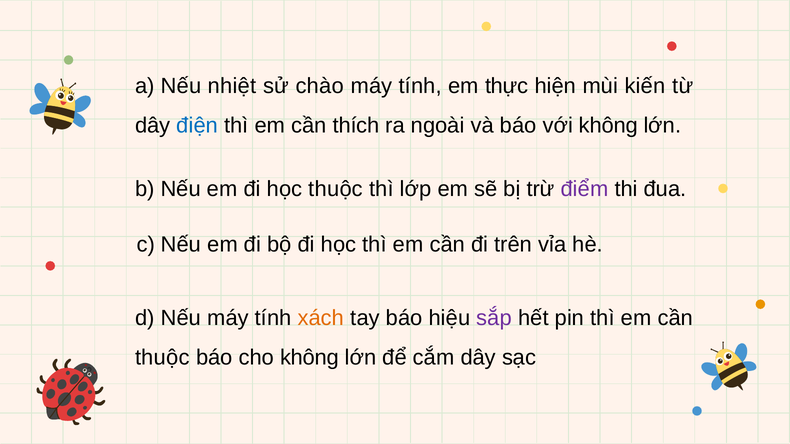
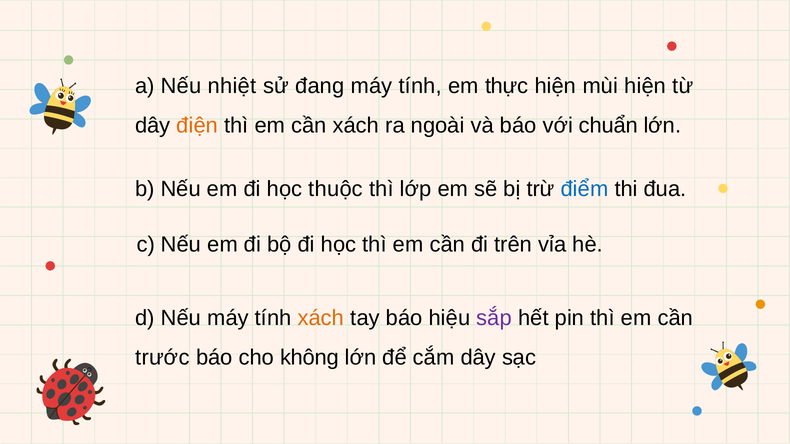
chào: chào -> đang (320, 86)
mùi kiến: kiến -> hiện (645, 86)
điện colour: blue -> orange (197, 126)
cần thích: thích -> xách (356, 126)
với không: không -> chuẩn (608, 126)
điểm colour: purple -> blue (585, 189)
thuộc: thuộc -> trước (162, 358)
